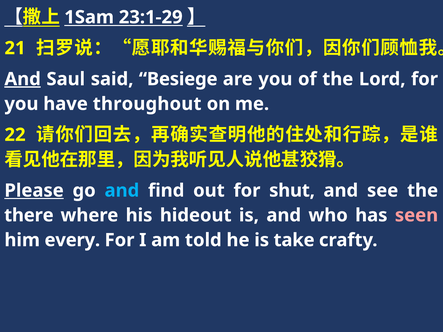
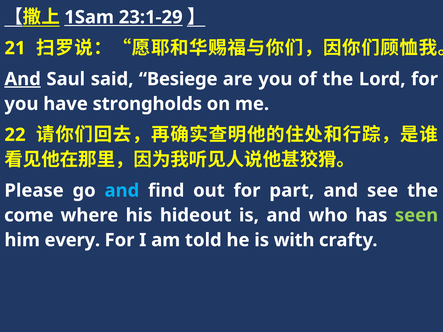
throughout: throughout -> strongholds (147, 104)
Please underline: present -> none (34, 191)
shut: shut -> part (292, 191)
there: there -> come (29, 215)
seen colour: pink -> light green (417, 215)
take: take -> with (294, 240)
